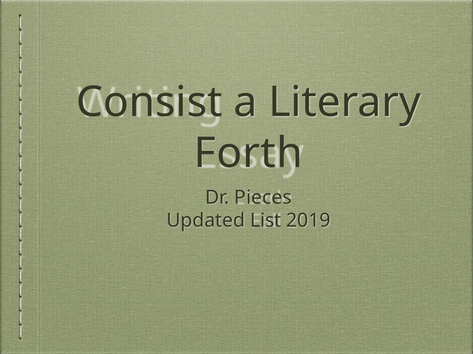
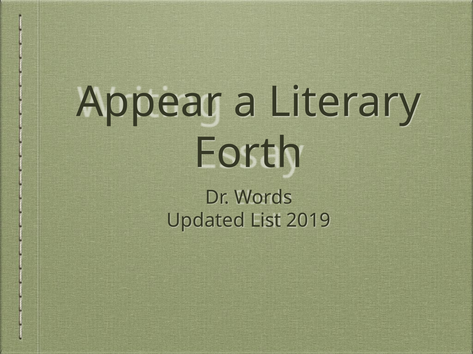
Consist: Consist -> Appear (149, 102)
Pieces: Pieces -> Words (263, 198)
